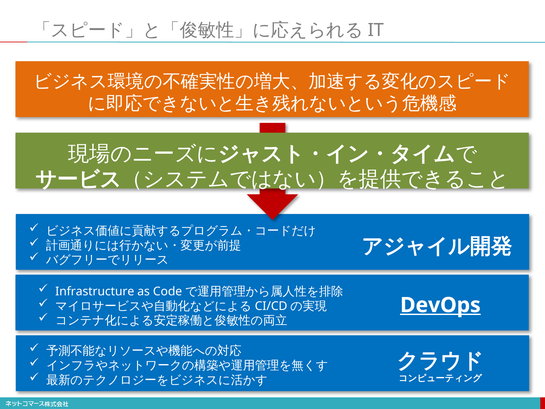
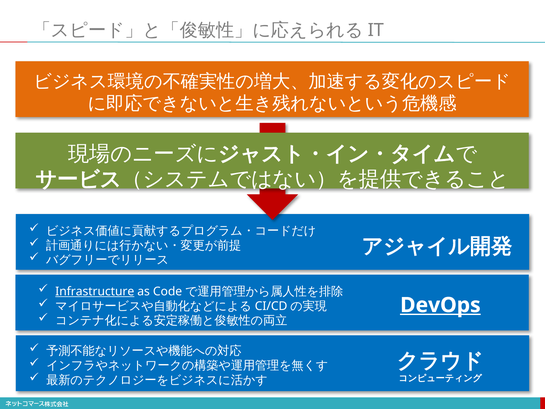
Infrastructure underline: none -> present (95, 291)
